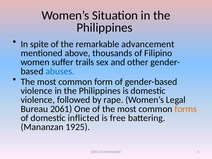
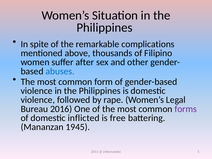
advancement: advancement -> complications (148, 44)
trails: trails -> after (85, 62)
2061: 2061 -> 2016 (61, 109)
forms colour: orange -> purple (186, 109)
1925: 1925 -> 1945 (78, 127)
